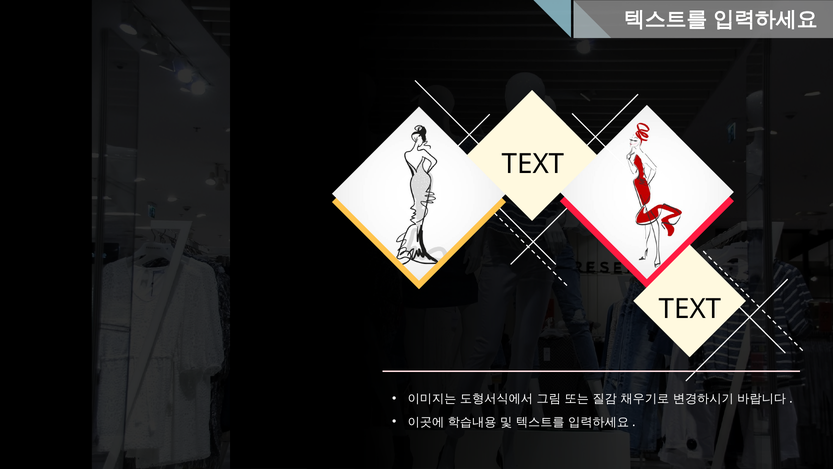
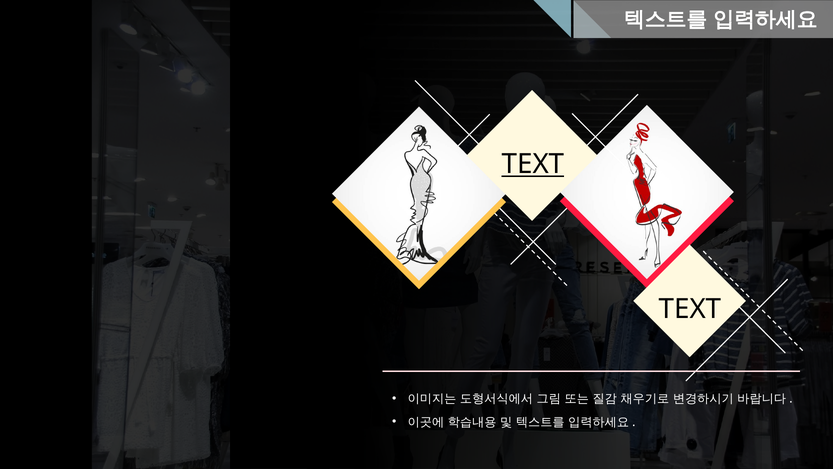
TEXT underline: none -> present (533, 164)
